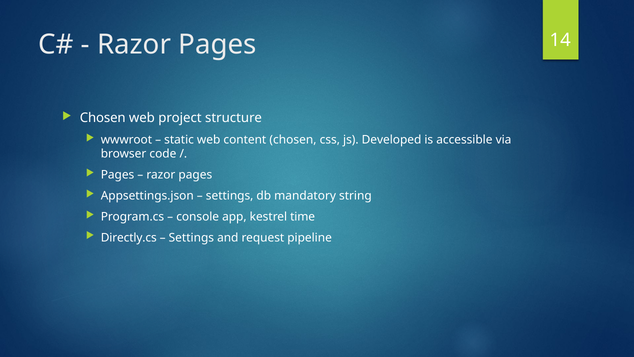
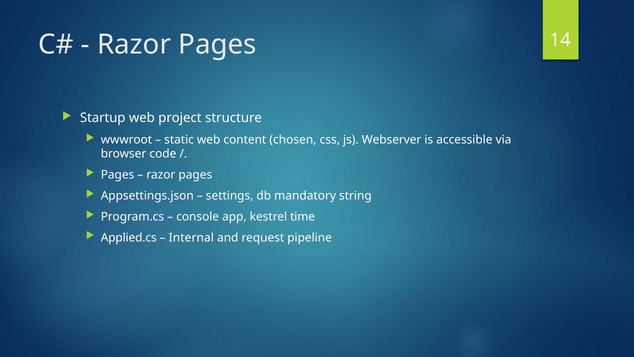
Chosen: Chosen -> Startup (103, 118)
Developed: Developed -> Webserver (392, 140)
Directly.cs: Directly.cs -> Applied.cs (129, 237)
Settings: Settings -> Internal (191, 237)
